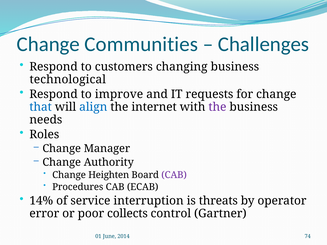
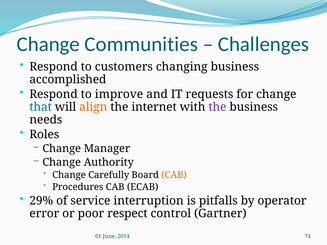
technological: technological -> accomplished (68, 79)
align colour: blue -> orange (93, 107)
Heighten: Heighten -> Carefully (109, 175)
CAB colour: purple -> orange (174, 175)
14%: 14% -> 29% (41, 201)
threats: threats -> pitfalls (218, 201)
collects: collects -> respect (127, 214)
